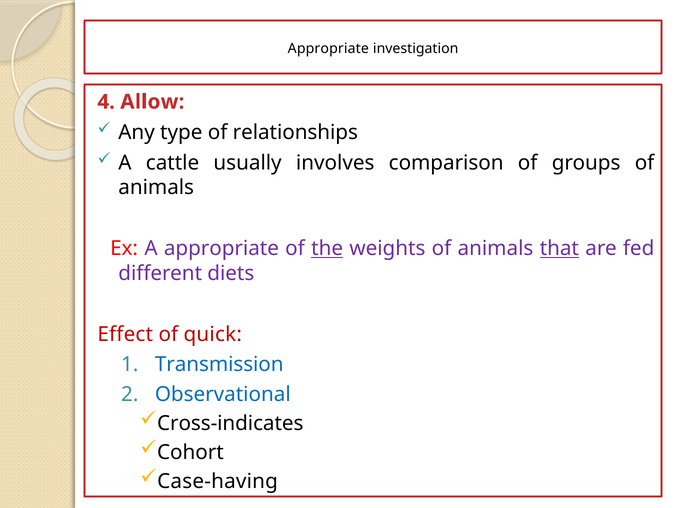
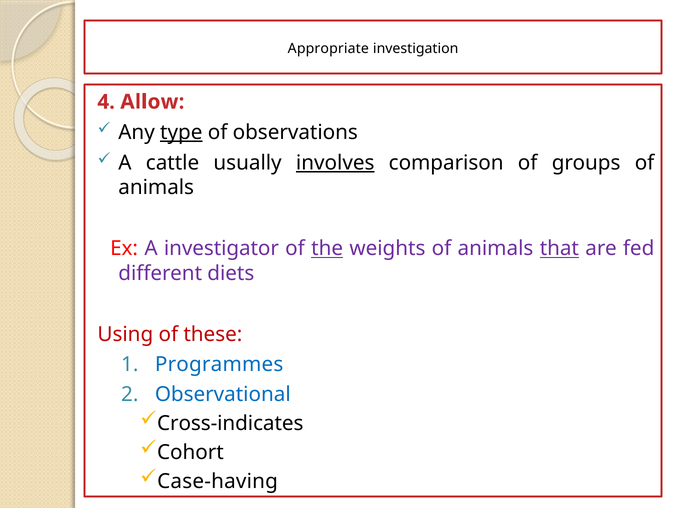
type underline: none -> present (181, 132)
relationships: relationships -> observations (295, 132)
involves underline: none -> present (335, 163)
A appropriate: appropriate -> investigator (221, 248)
Effect: Effect -> Using (125, 334)
quick: quick -> these (213, 334)
Transmission: Transmission -> Programmes (219, 364)
